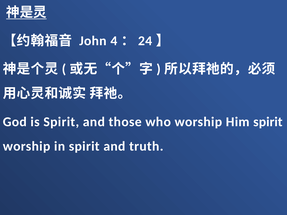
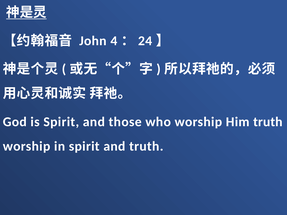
Him spirit: spirit -> truth (268, 122)
